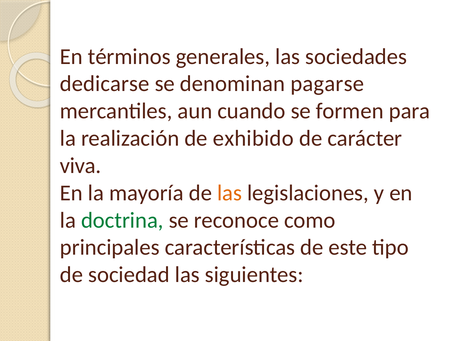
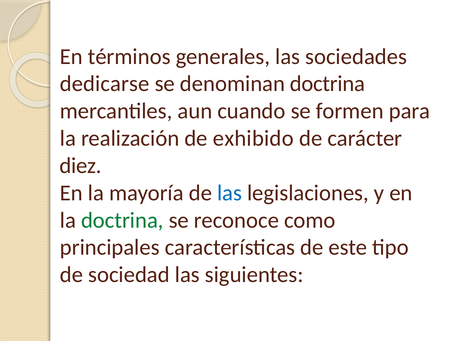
denominan pagarse: pagarse -> doctrina (327, 84)
viva: viva -> diez (81, 165)
las colour: orange -> blue (230, 193)
